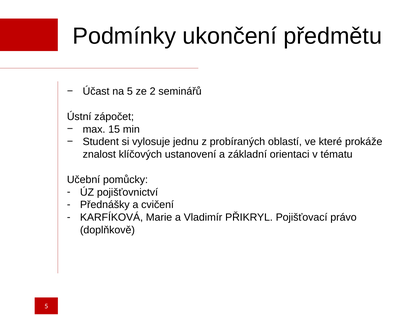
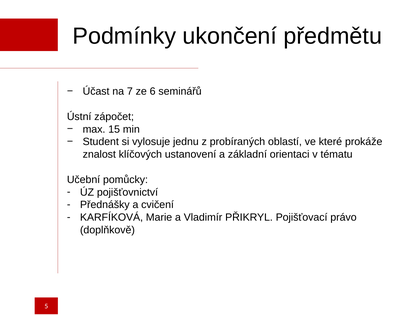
na 5: 5 -> 7 (130, 91)
2: 2 -> 6 (153, 91)
